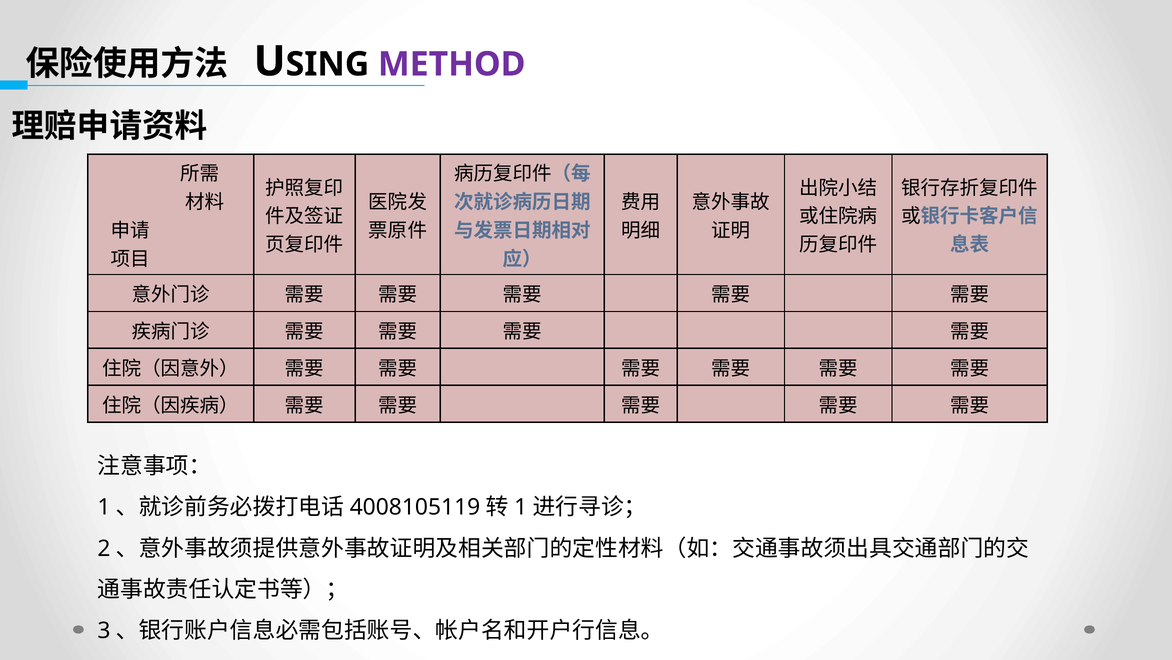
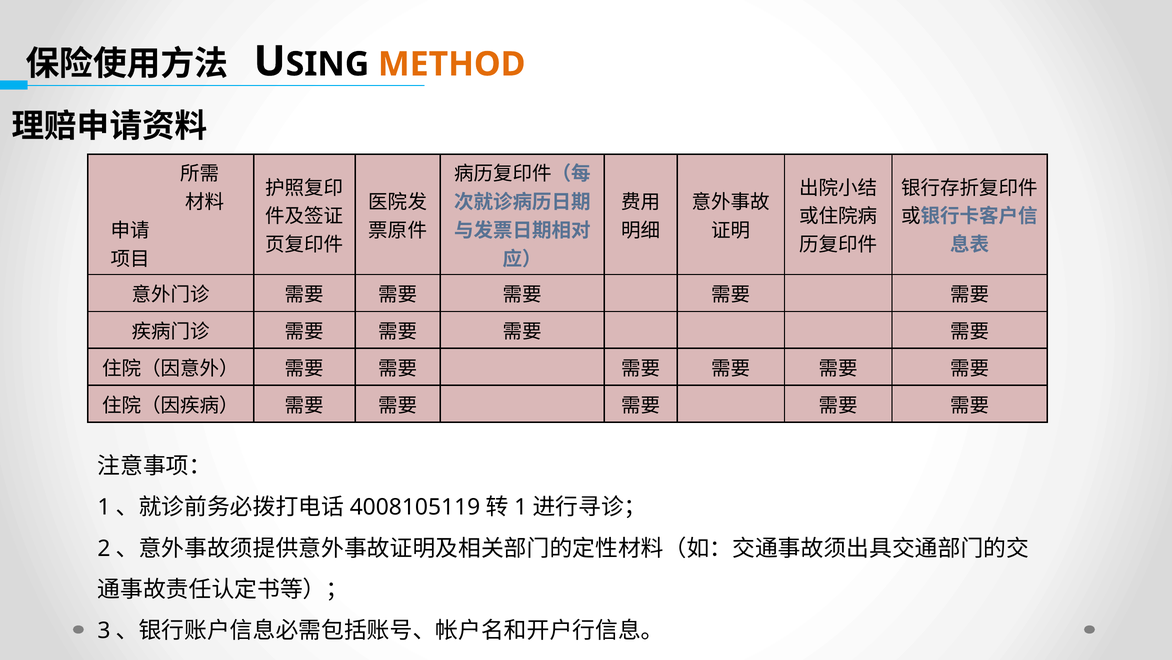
METHOD colour: purple -> orange (452, 64)
